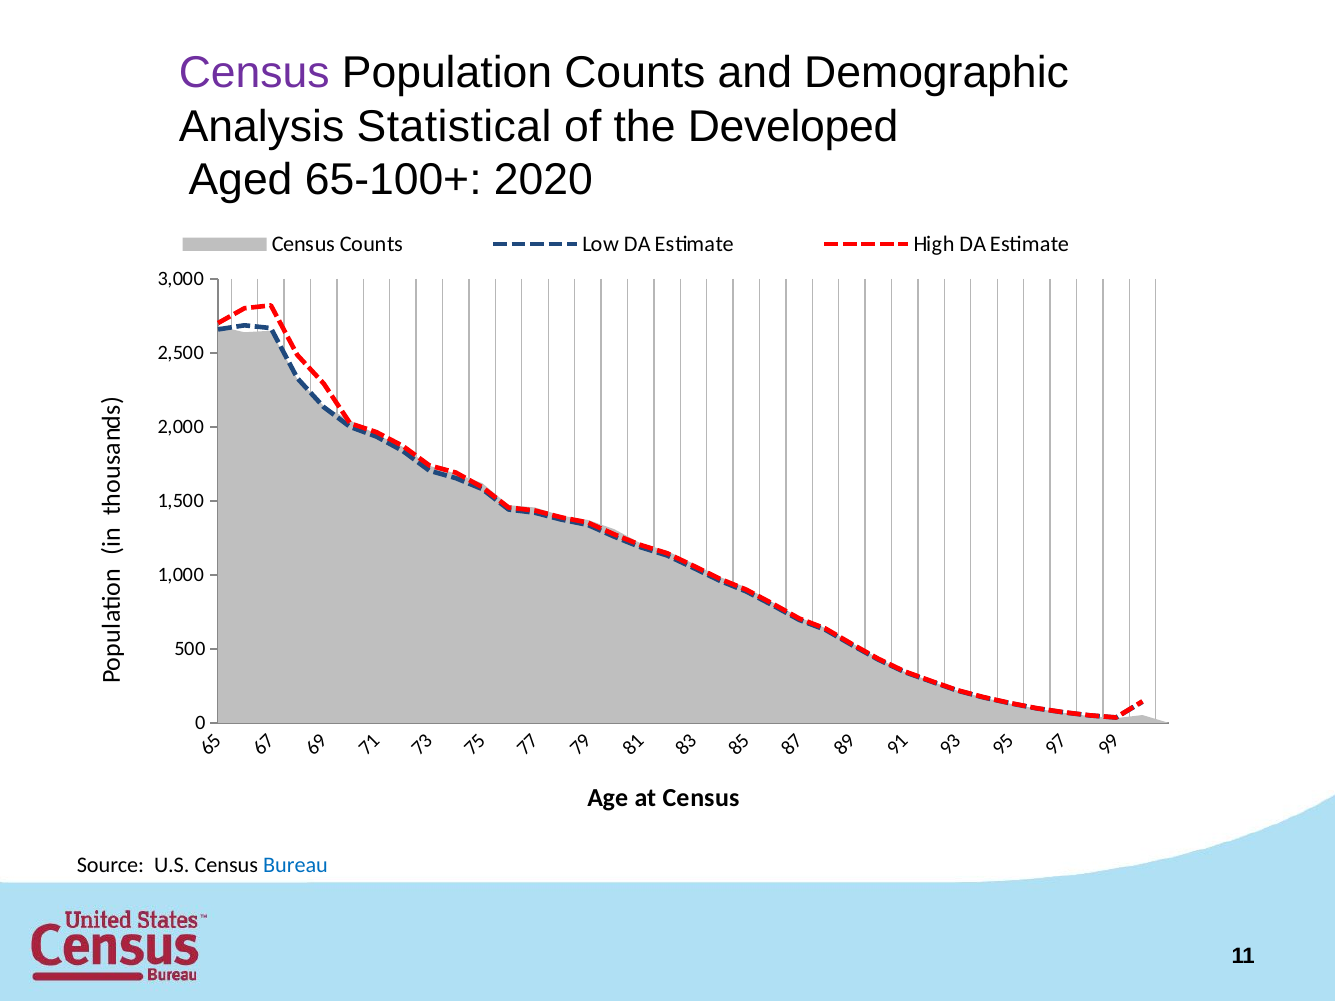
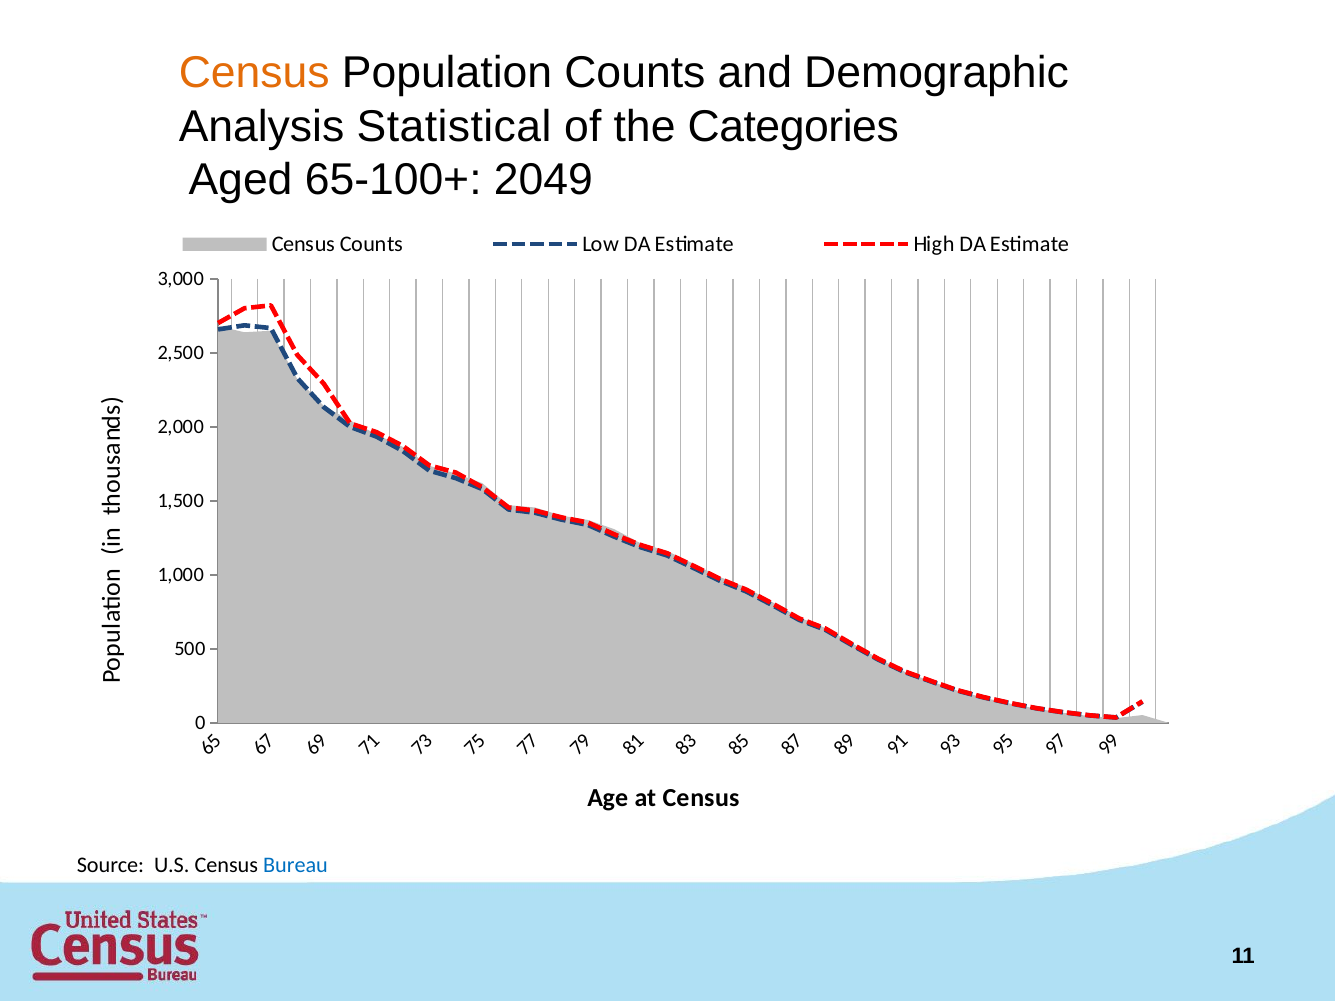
Census colour: purple -> orange (254, 73)
Developed: Developed -> Categories (793, 127)
2020: 2020 -> 2049 (543, 180)
